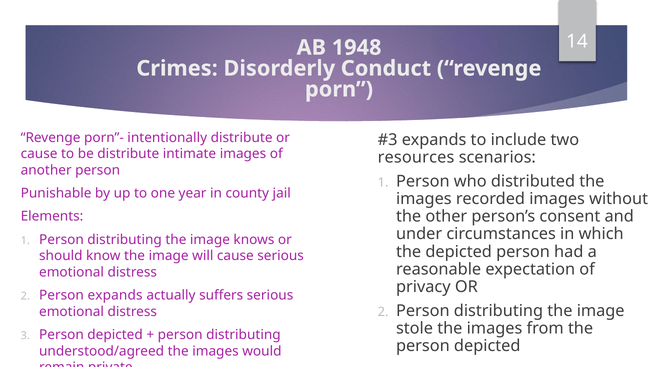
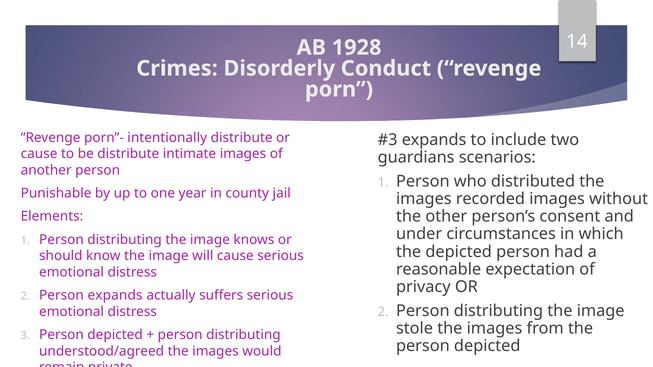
1948: 1948 -> 1928 (357, 48)
resources: resources -> guardians (416, 158)
